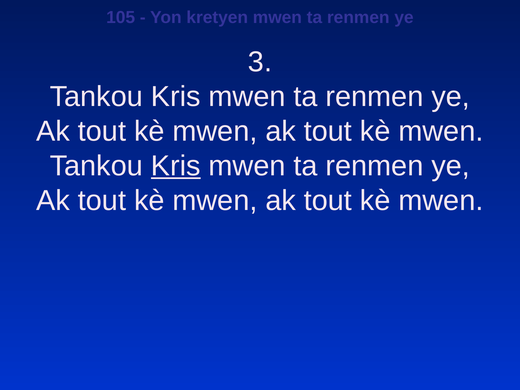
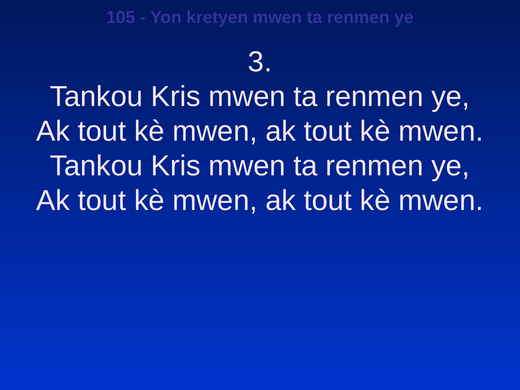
Kris underline: present -> none (176, 166)
